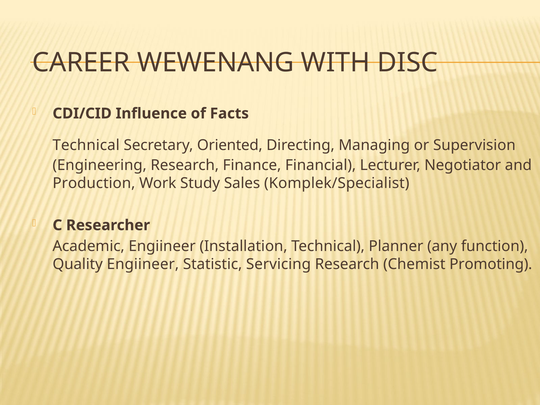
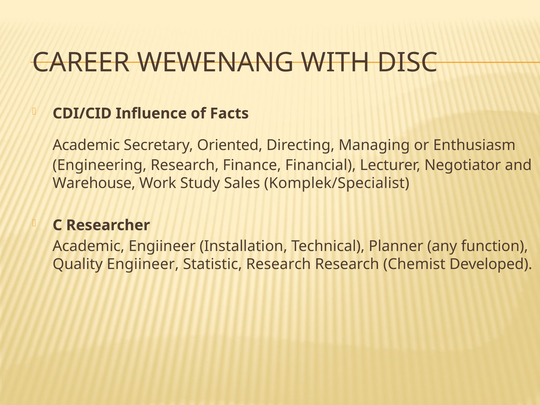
Technical: Technical -> Academic (86, 145)
Supervision: Supervision -> Enthusiasm (474, 145)
Production: Production -> Warehouse (94, 183)
Statistic Servicing: Servicing -> Research (279, 264)
Promoting: Promoting -> Developed (491, 264)
